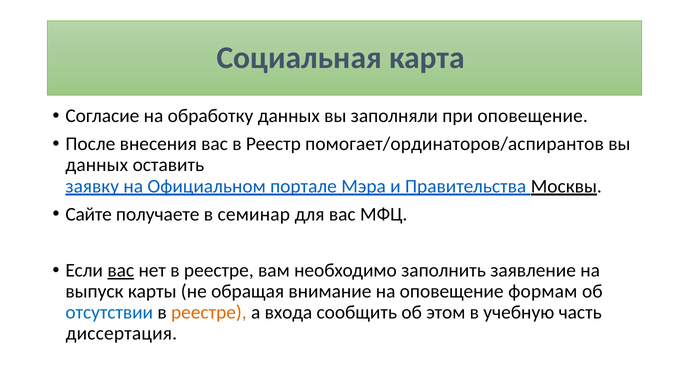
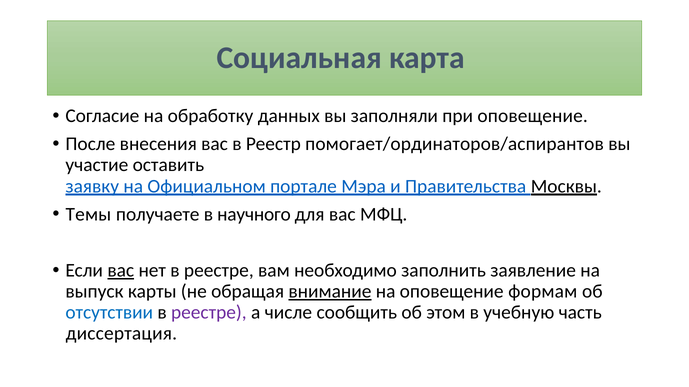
данных: данных -> участие (97, 165)
Сайте: Сайте -> Темы (88, 215)
семинар: семинар -> научного (254, 215)
внимание underline: none -> present (330, 292)
реестре colour: orange -> purple (209, 313)
входа: входа -> числе (288, 313)
